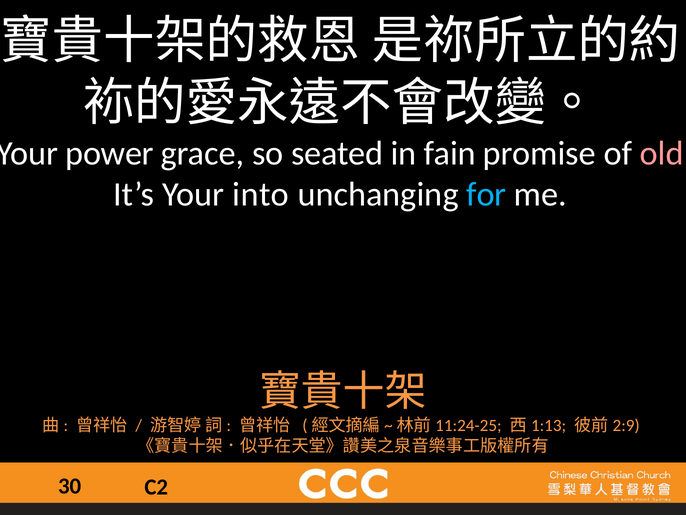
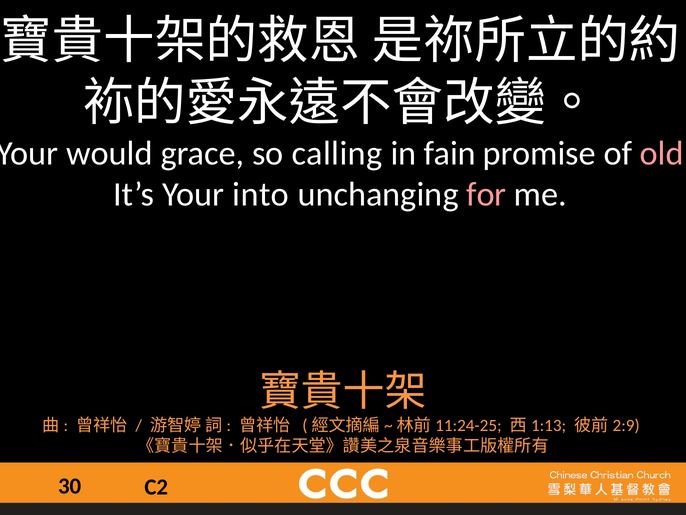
power: power -> would (109, 153)
seated: seated -> calling (337, 153)
for colour: light blue -> pink (486, 194)
